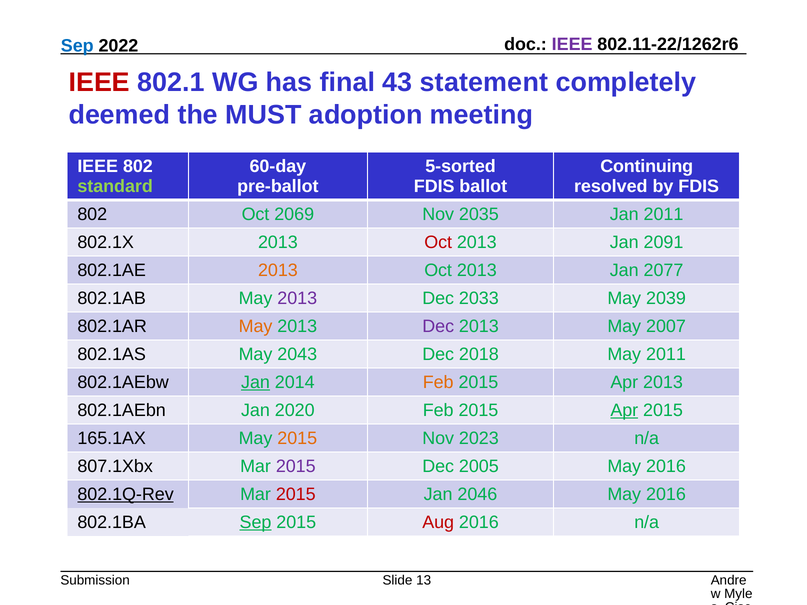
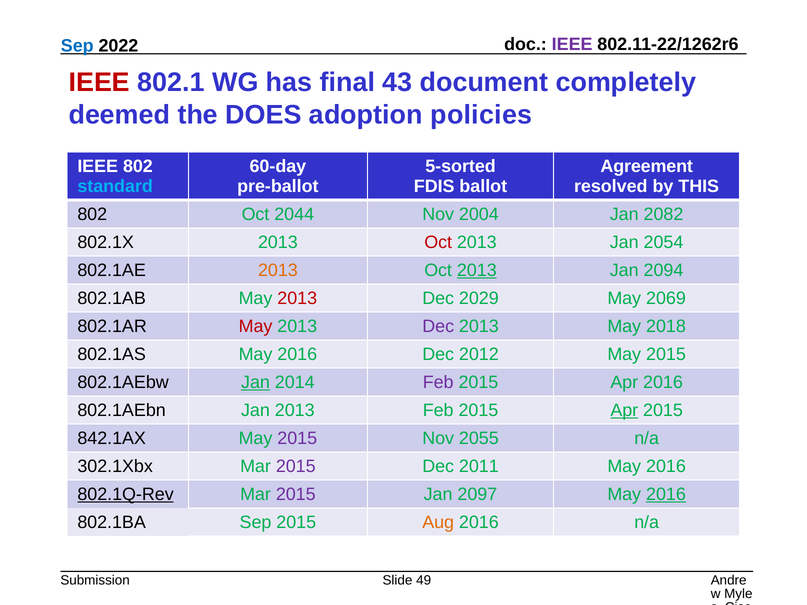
statement: statement -> document (484, 83)
MUST: MUST -> DOES (263, 115)
meeting: meeting -> policies (481, 115)
Continuing: Continuing -> Agreement (647, 166)
standard colour: light green -> light blue (115, 186)
by FDIS: FDIS -> THIS (699, 186)
2069: 2069 -> 2044 (294, 214)
2035: 2035 -> 2004 (479, 214)
Jan 2011: 2011 -> 2082 (663, 214)
2091: 2091 -> 2054 (663, 242)
2013 underline: none -> present (477, 270)
2077: 2077 -> 2094 (663, 270)
2013 colour: purple -> red (297, 298)
2033: 2033 -> 2029 (479, 298)
2039: 2039 -> 2069 (666, 298)
May colour: orange -> red (256, 326)
2007: 2007 -> 2018 (666, 326)
802.1AS May 2043: 2043 -> 2016 (297, 354)
2018: 2018 -> 2012 (479, 354)
2011: 2011 -> 2015 (666, 354)
Feb colour: orange -> purple (438, 382)
Apr 2013: 2013 -> 2016 (663, 382)
Jan 2020: 2020 -> 2013 (295, 410)
165.1AX: 165.1AX -> 842.1AX (112, 438)
2015 colour: orange -> purple (297, 438)
2023: 2023 -> 2055 (479, 438)
807.1Xbx: 807.1Xbx -> 302.1Xbx (115, 466)
2005: 2005 -> 2011 (479, 466)
2015 colour: red -> purple (296, 494)
2046: 2046 -> 2097 (477, 494)
2016 underline: none -> present (666, 494)
Sep underline: present -> none (256, 522)
Aug colour: red -> orange (438, 522)
13: 13 -> 49 (424, 580)
